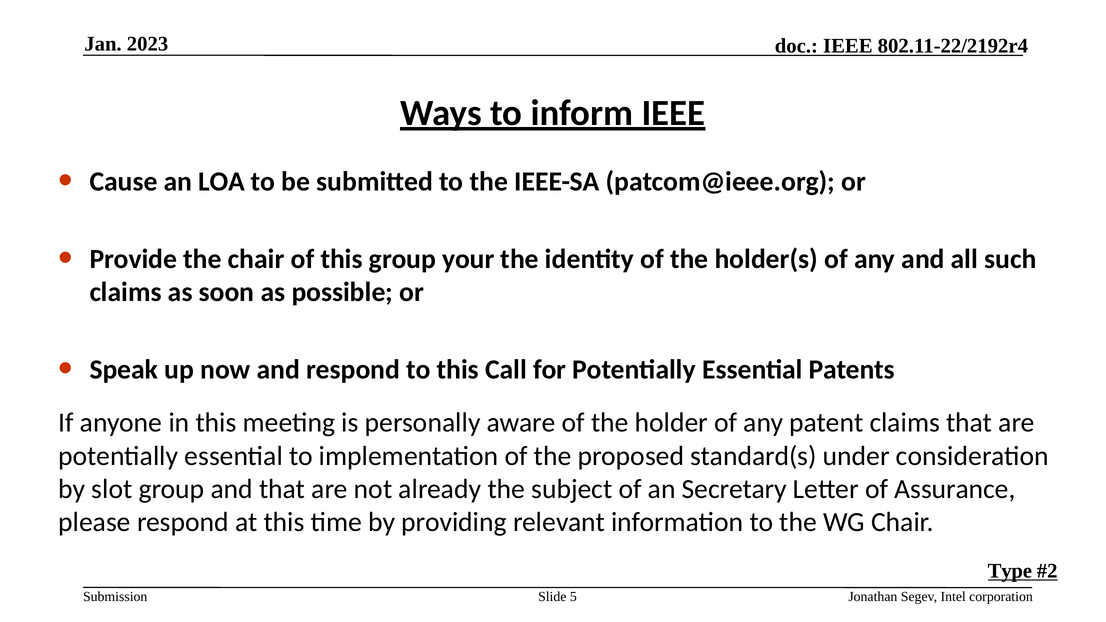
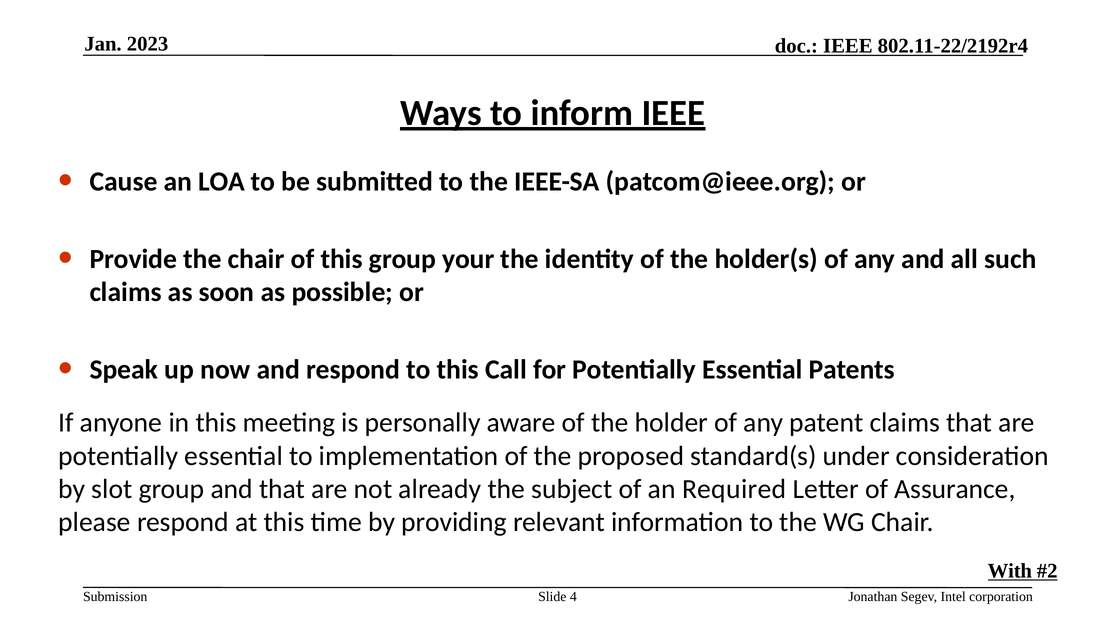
Secretary: Secretary -> Required (734, 489)
Type: Type -> With (1010, 571)
5: 5 -> 4 (573, 597)
